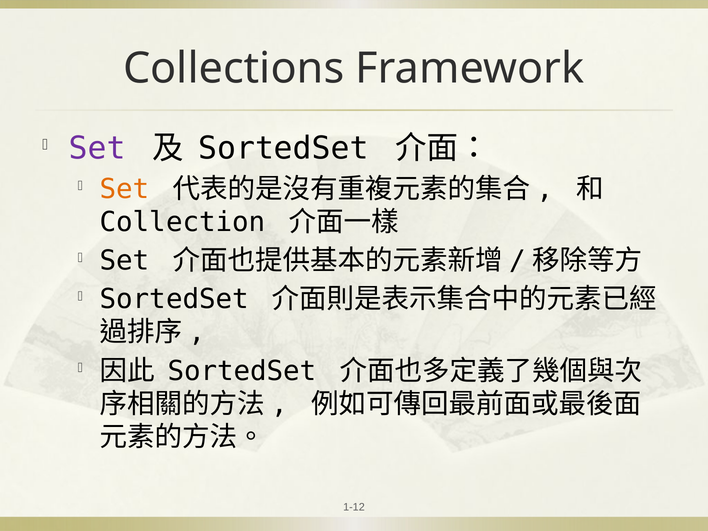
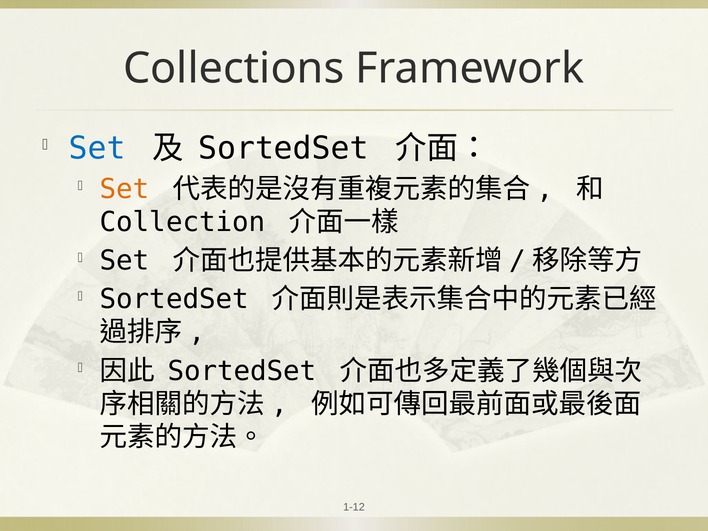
Set colour: purple -> blue (97, 148)
